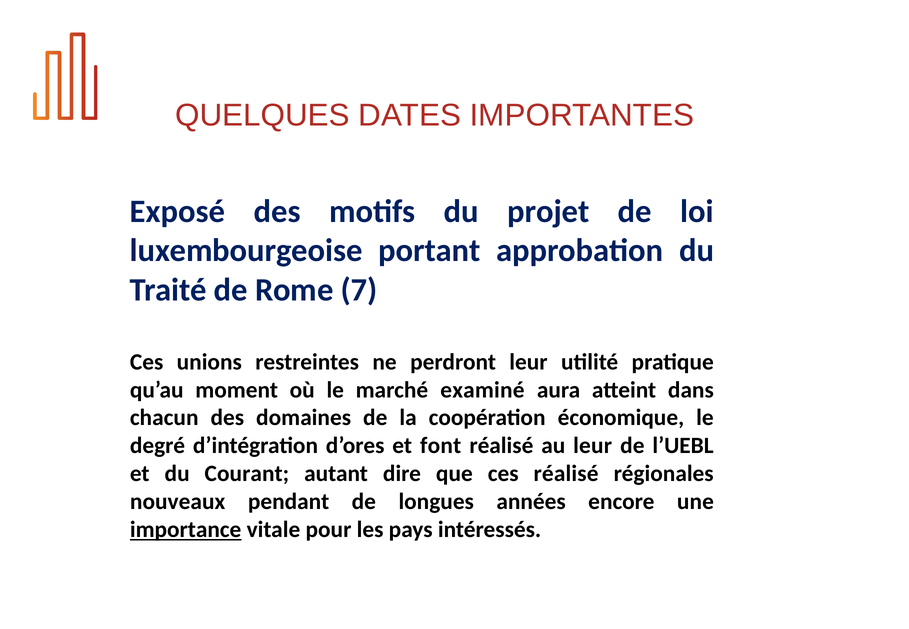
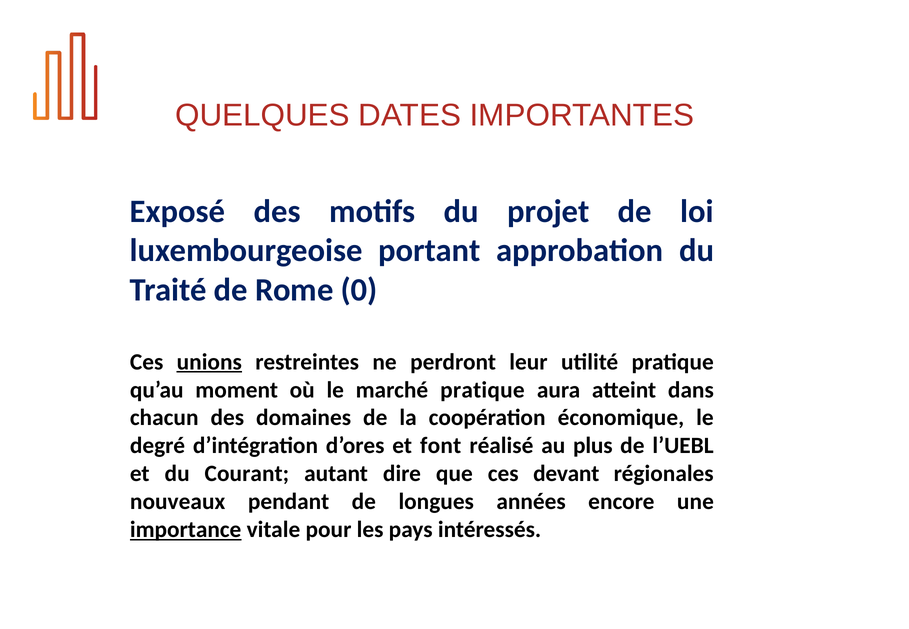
7: 7 -> 0 (359, 290)
unions underline: none -> present (209, 362)
marché examiné: examiné -> pratique (482, 390)
au leur: leur -> plus (593, 446)
ces réalisé: réalisé -> devant (566, 474)
